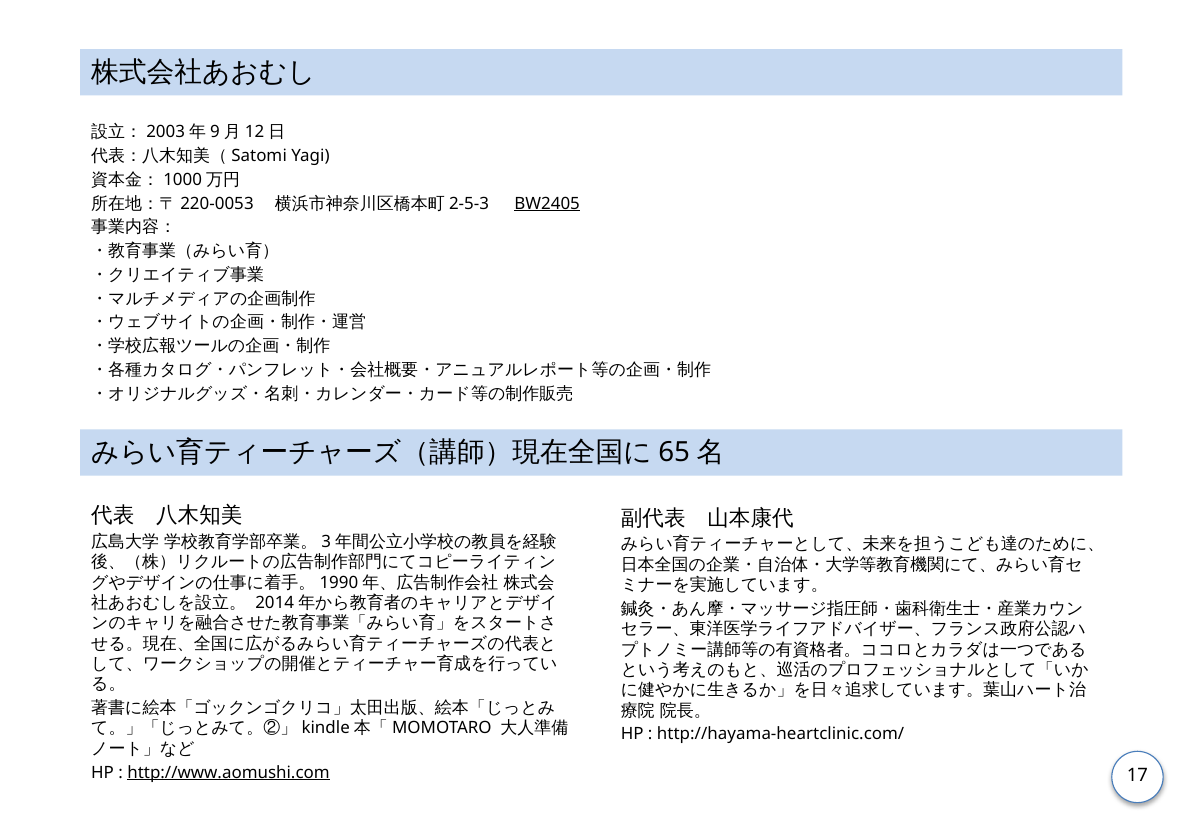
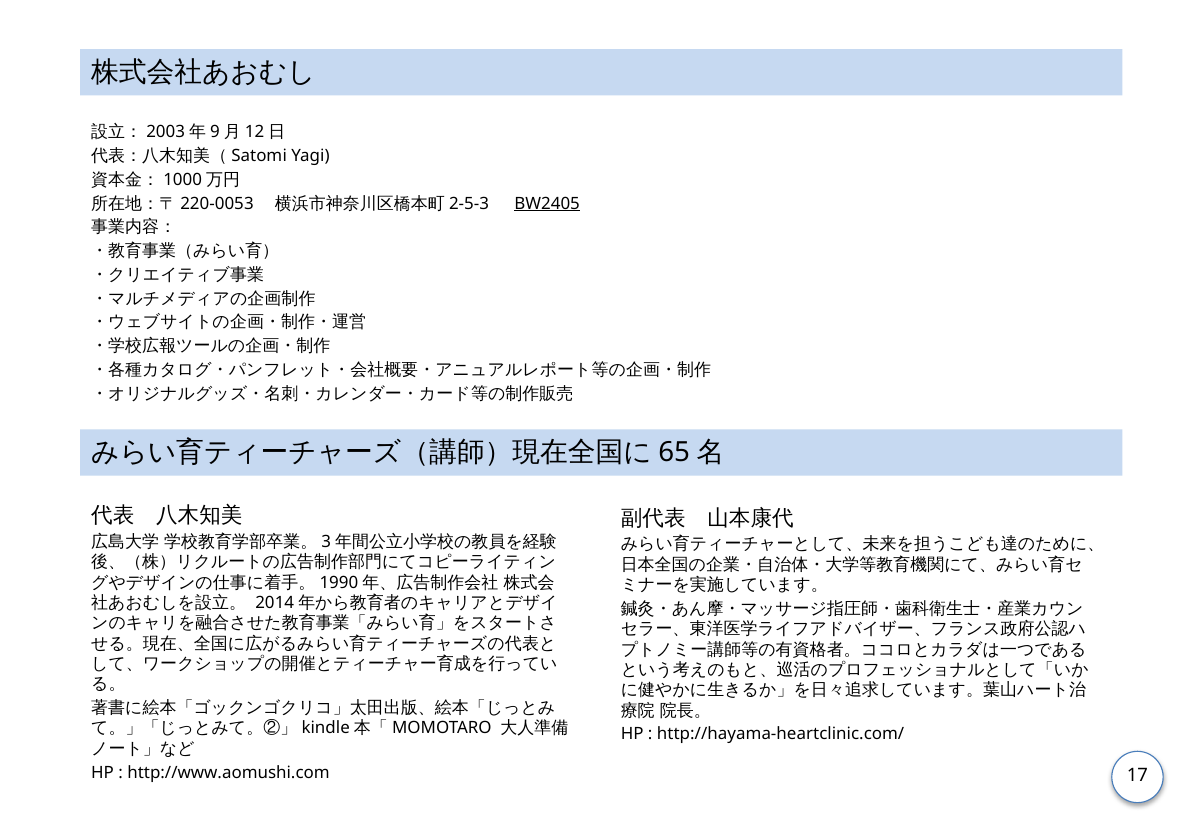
http://www.aomushi.com underline: present -> none (229, 773)
